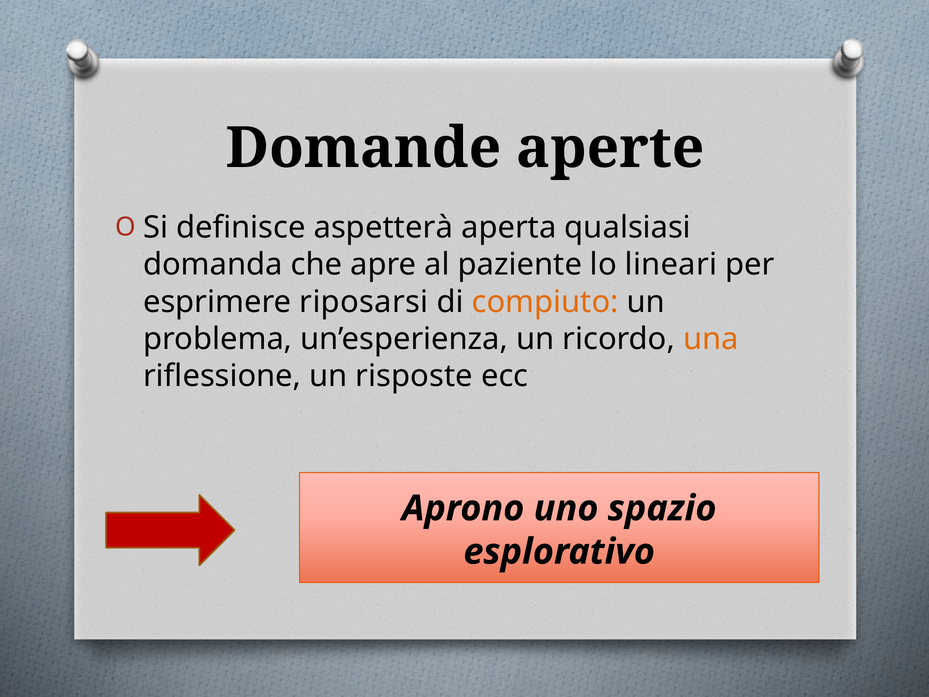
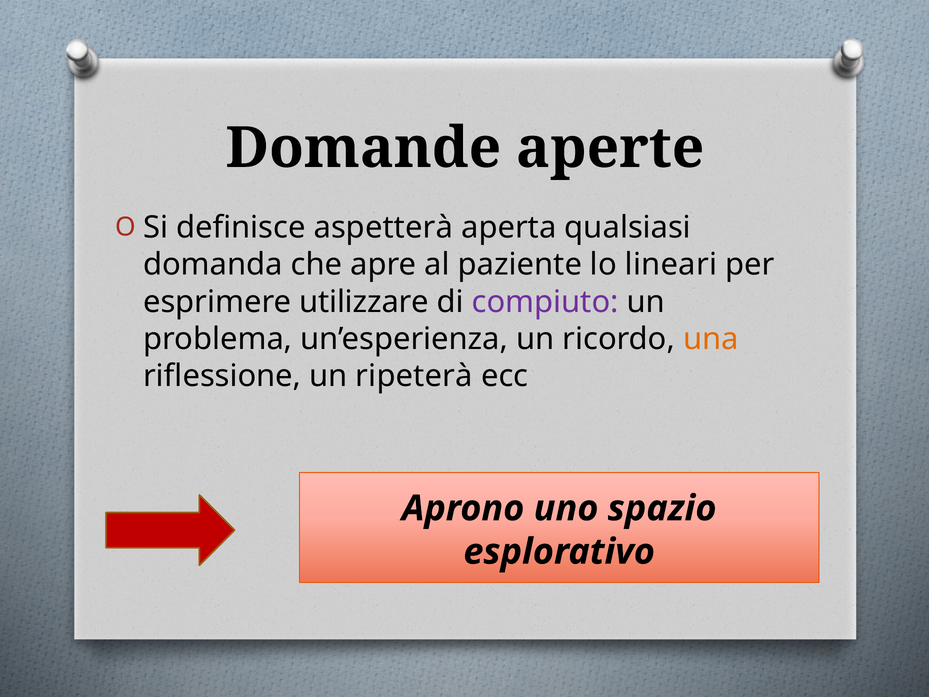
riposarsi: riposarsi -> utilizzare (364, 302)
compiuto colour: orange -> purple (545, 302)
risposte: risposte -> ripeterà (414, 376)
